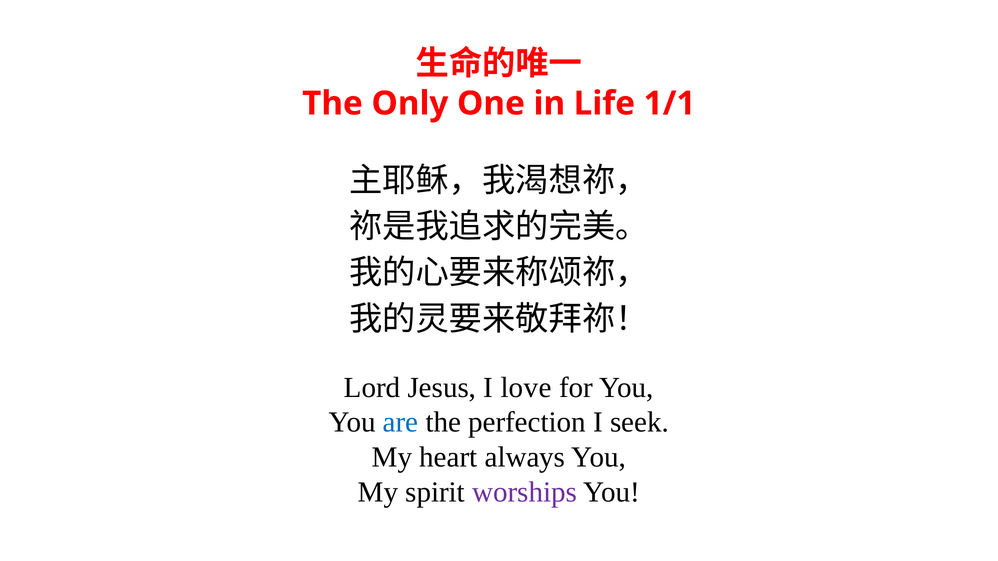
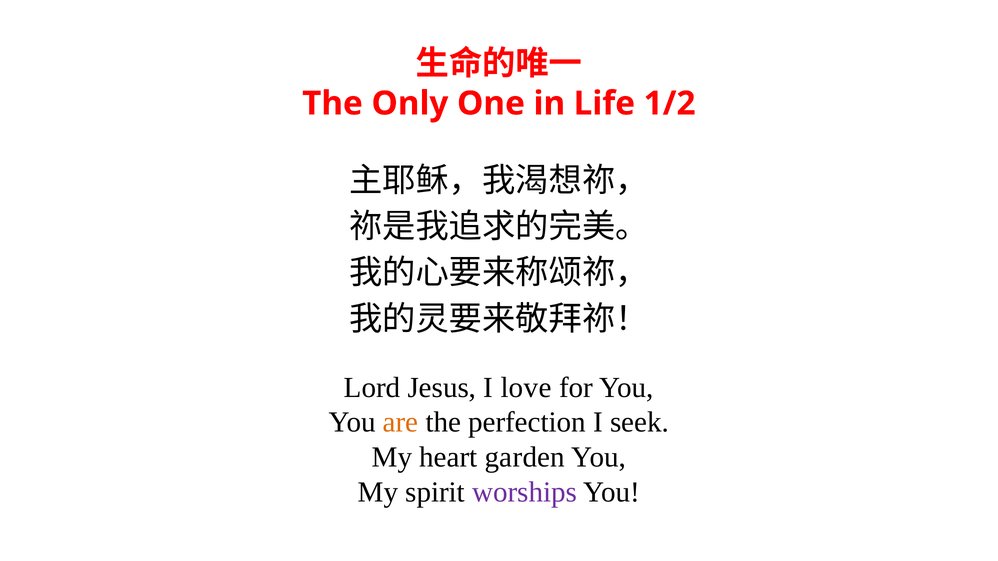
1/1: 1/1 -> 1/2 (670, 104)
are colour: blue -> orange (401, 423)
always: always -> garden (525, 458)
